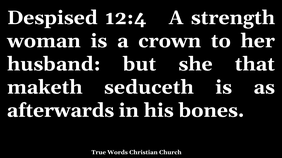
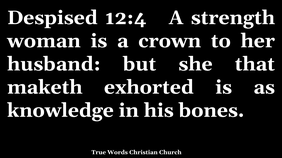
seduceth: seduceth -> exhorted (149, 88)
afterwards: afterwards -> knowledge (60, 111)
